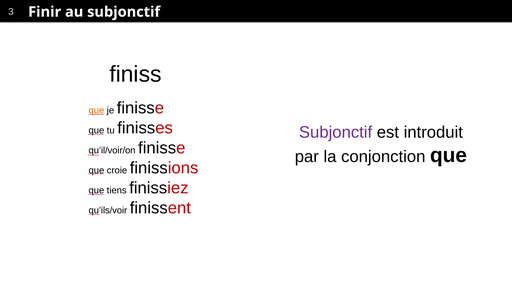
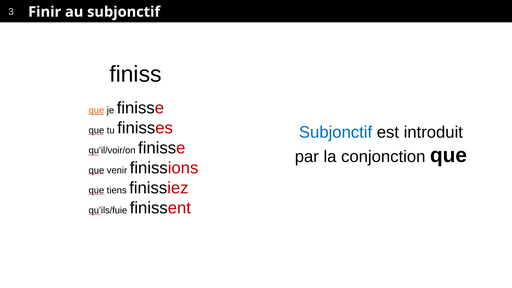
Subjonctif colour: purple -> blue (336, 132)
croie: croie -> venir (117, 170)
qu’ils/voir: qu’ils/voir -> qu’ils/fuie (108, 210)
